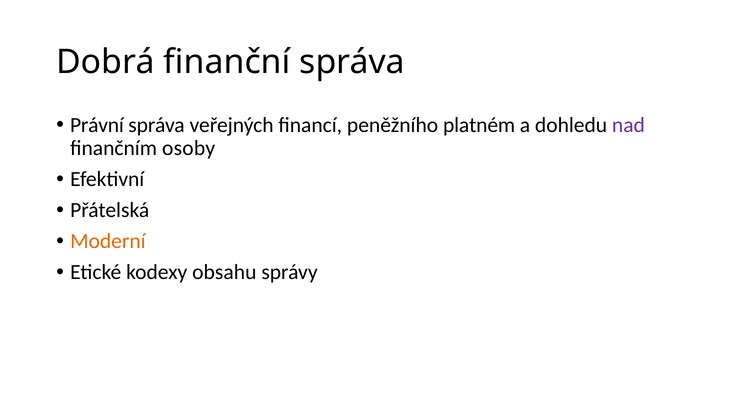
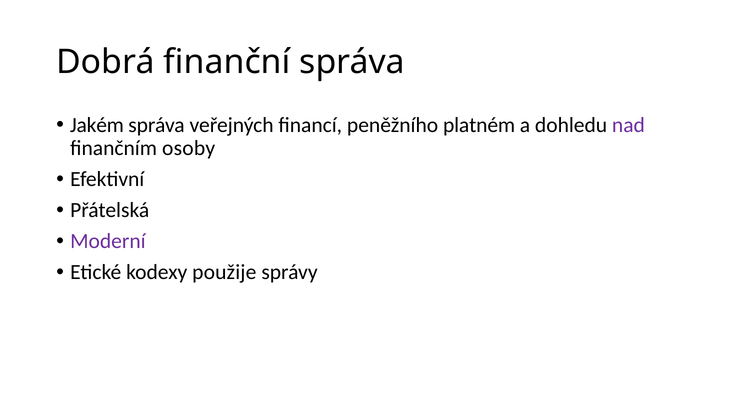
Právní: Právní -> Jakém (97, 125)
Moderní colour: orange -> purple (108, 241)
obsahu: obsahu -> použije (224, 272)
